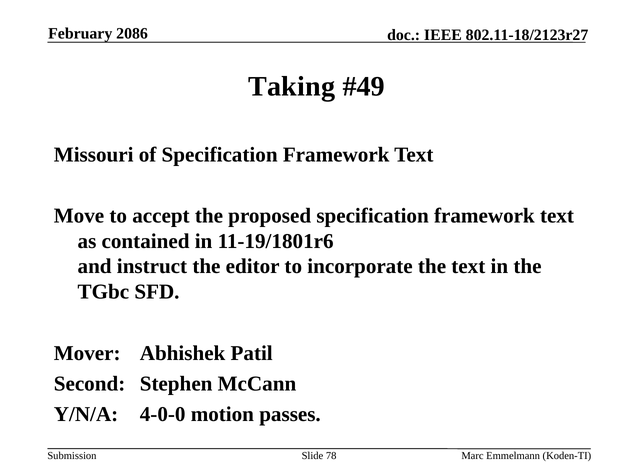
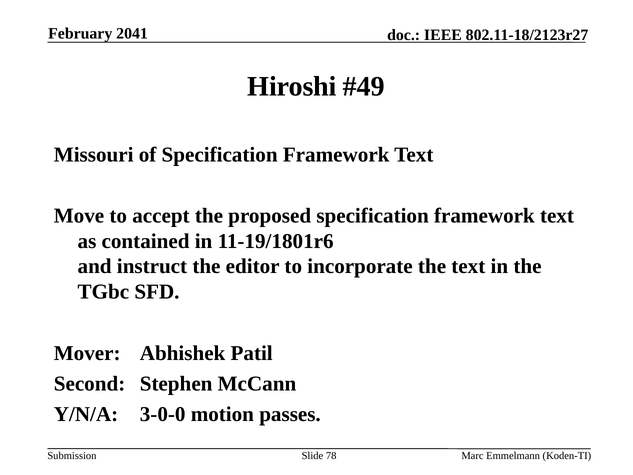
2086: 2086 -> 2041 (132, 34)
Taking: Taking -> Hiroshi (292, 86)
4-0-0: 4-0-0 -> 3-0-0 (163, 414)
